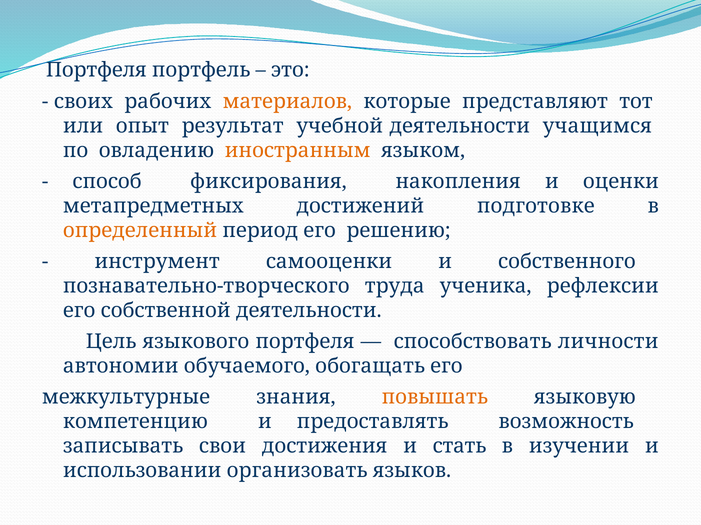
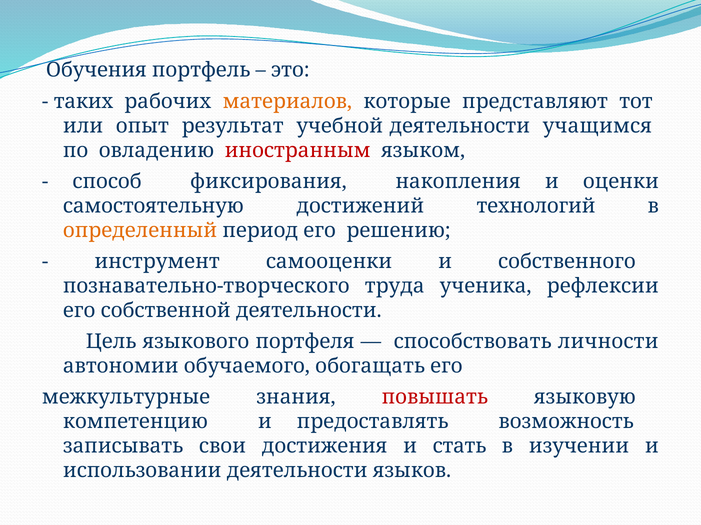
Портфеля: Портфеля -> Обучения (96, 70)
своих: своих -> таких (84, 101)
иностранным colour: orange -> red (298, 150)
метапредметных: метапредметных -> самостоятельную (153, 206)
подготовке: подготовке -> технологий (536, 206)
повышать colour: orange -> red (435, 398)
использовании организовать: организовать -> деятельности (297, 471)
